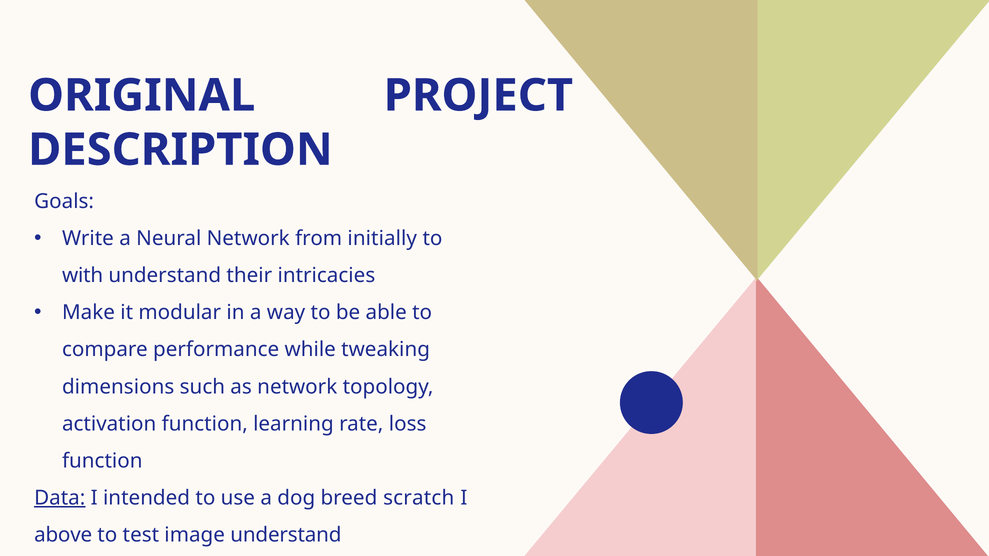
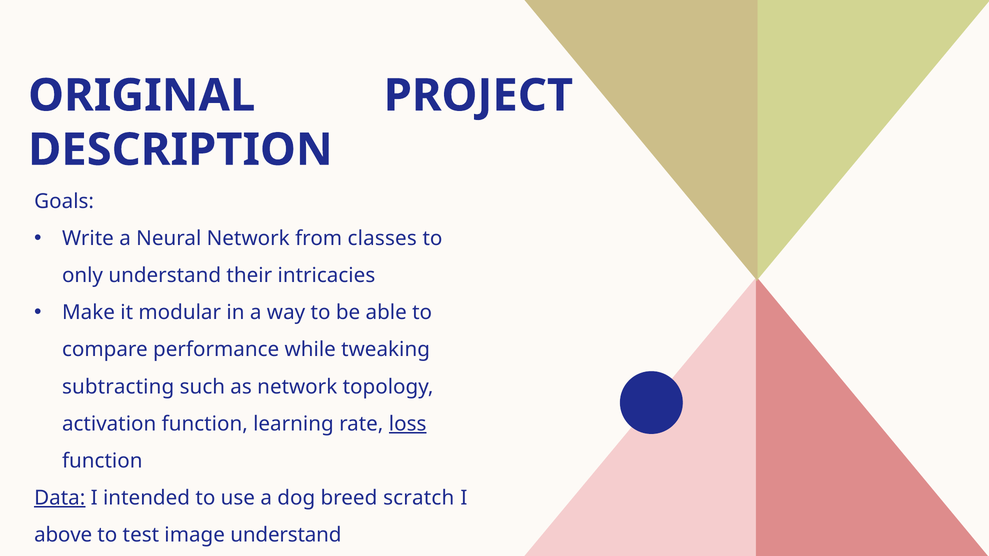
initially: initially -> classes (382, 239)
with: with -> only (83, 276)
dimensions: dimensions -> subtracting (118, 387)
loss underline: none -> present (408, 424)
